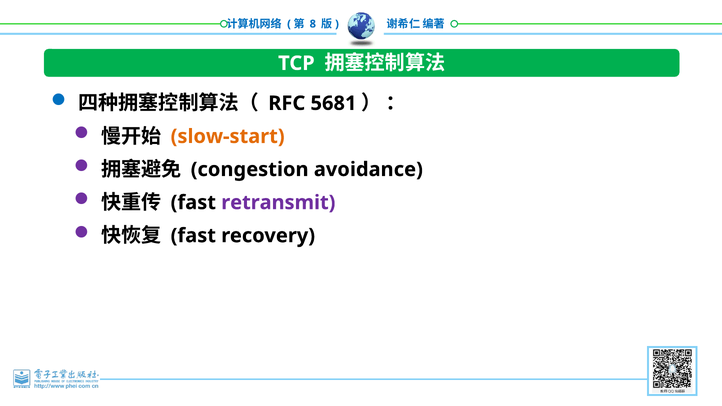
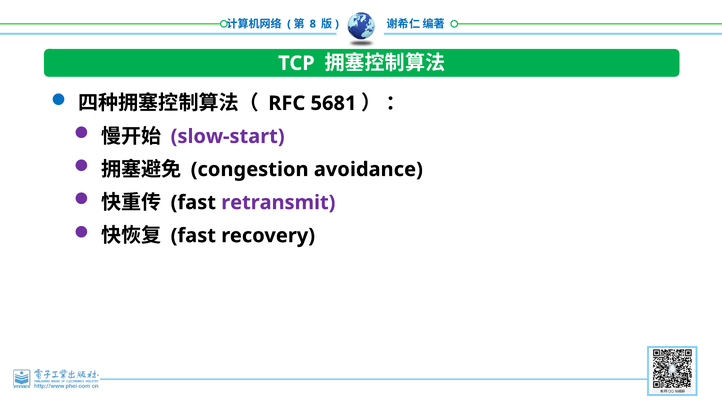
slow-start colour: orange -> purple (228, 136)
